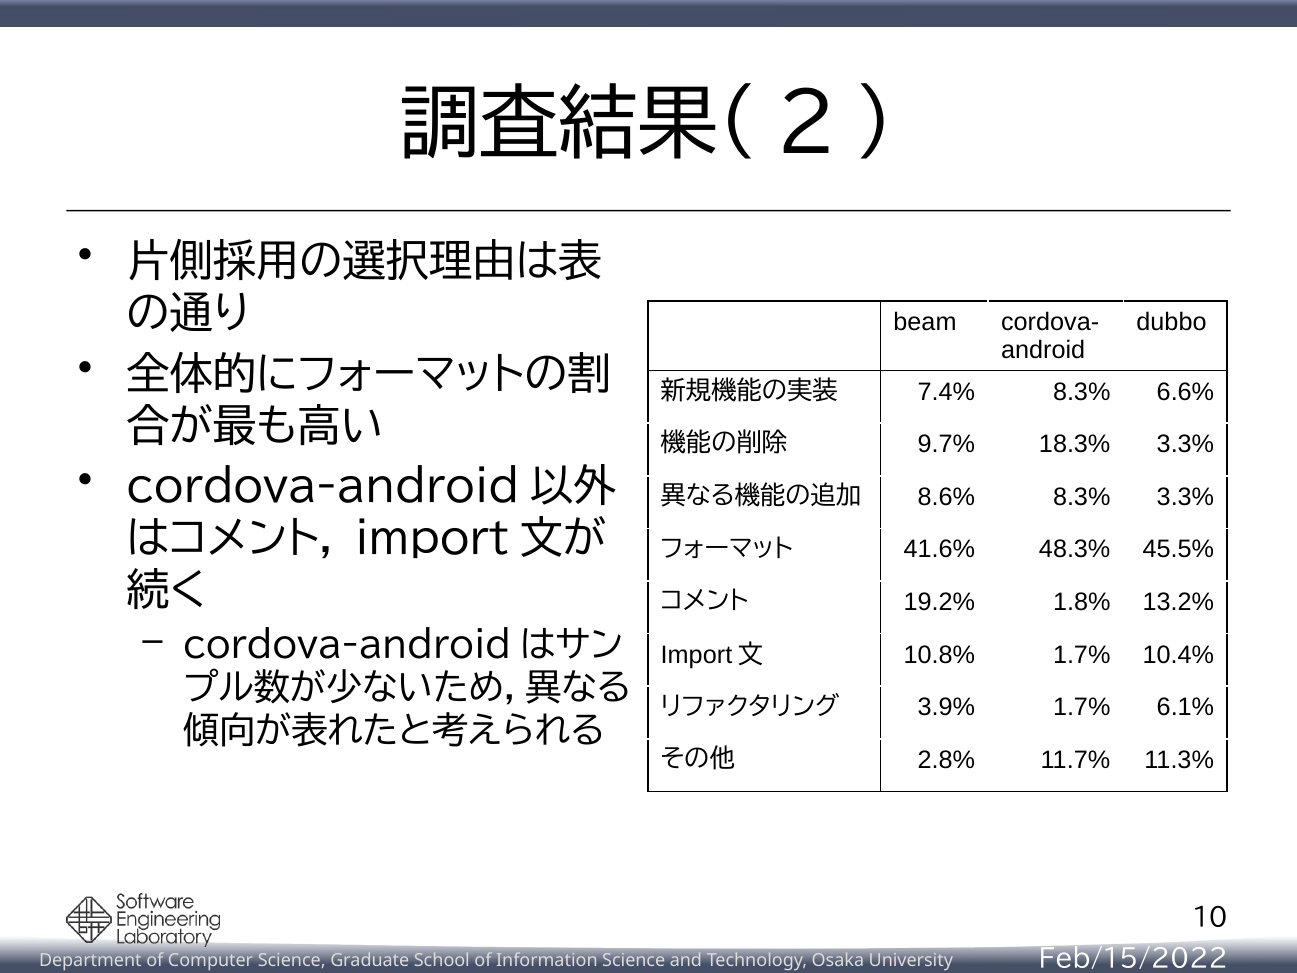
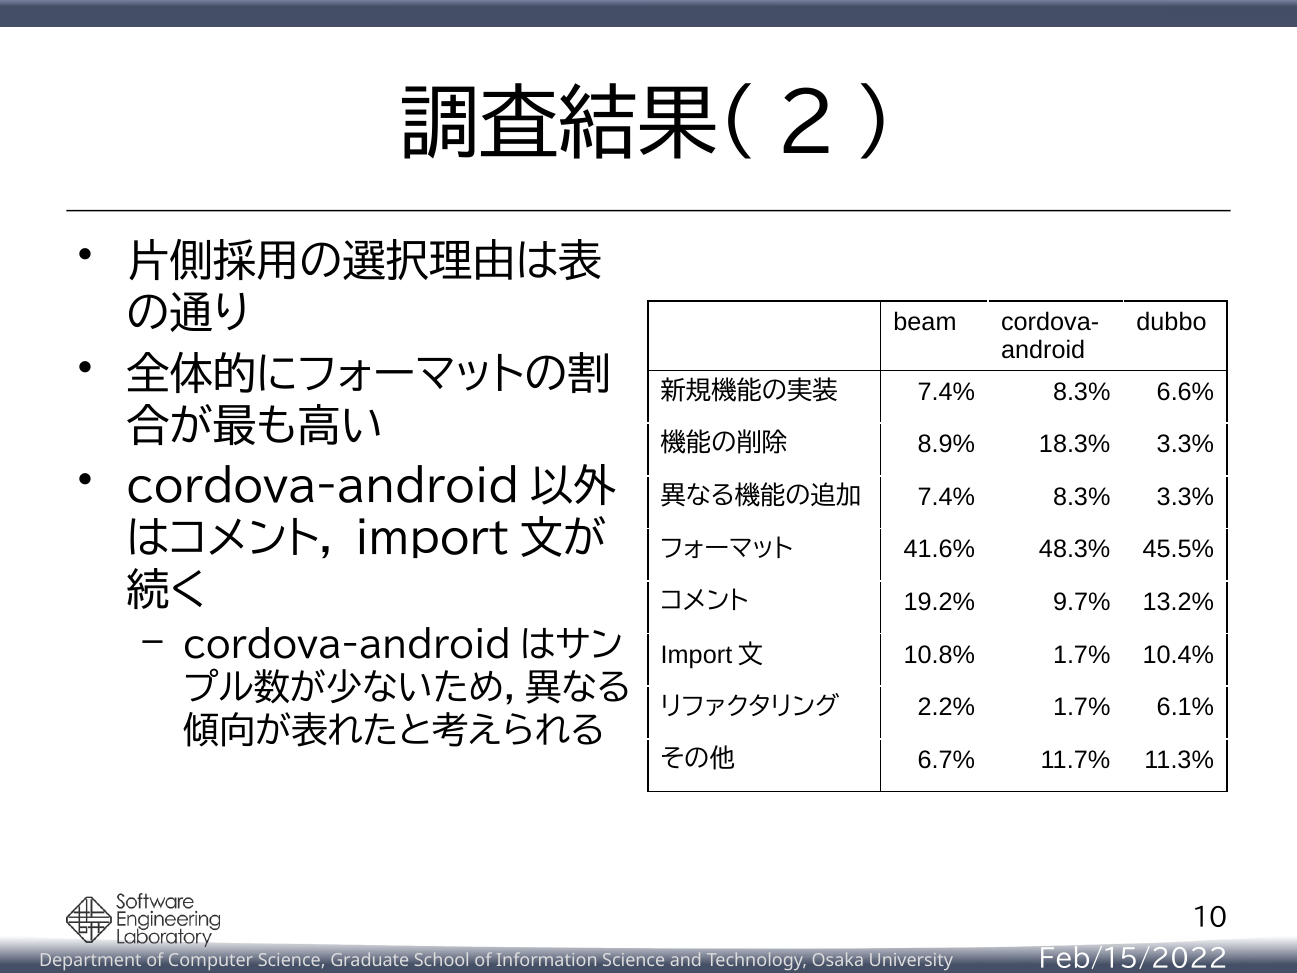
9.7%: 9.7% -> 8.9% (946, 444)
8.6%: 8.6% -> 7.4% (946, 497)
1.8%: 1.8% -> 9.7% (1082, 602)
3.9%: 3.9% -> 2.2% (946, 707)
2.8%: 2.8% -> 6.7% (946, 760)
